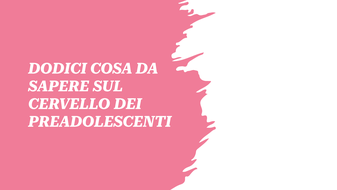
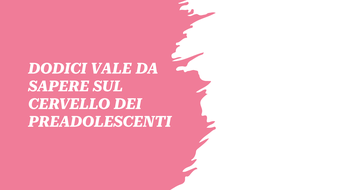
COSA: COSA -> VALE (111, 68)
